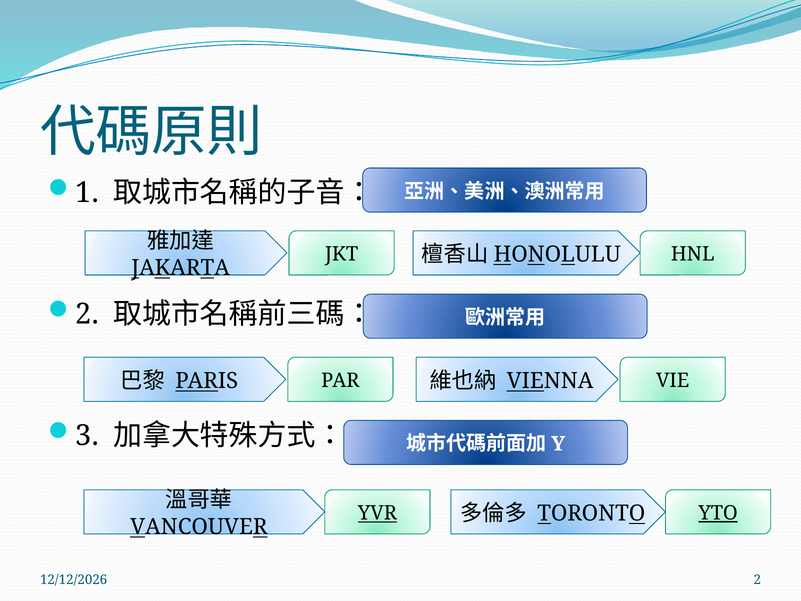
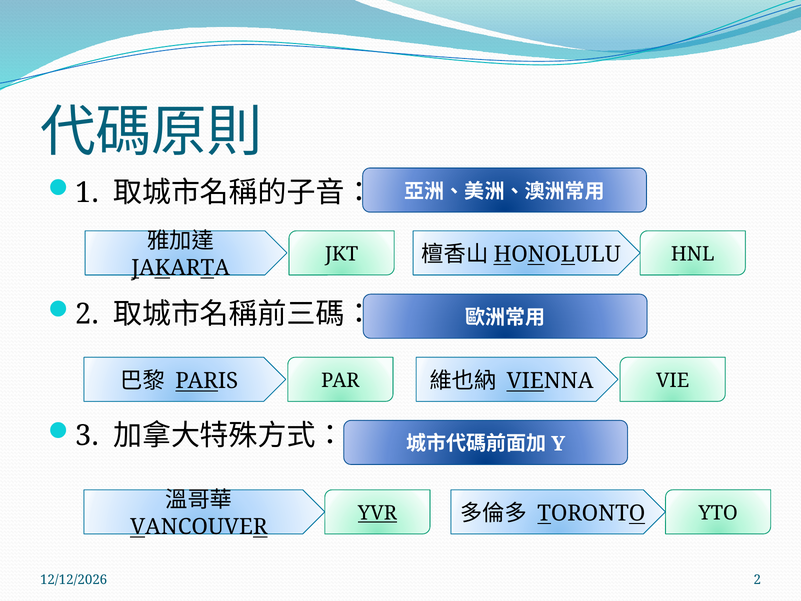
YTO underline: present -> none (718, 513)
